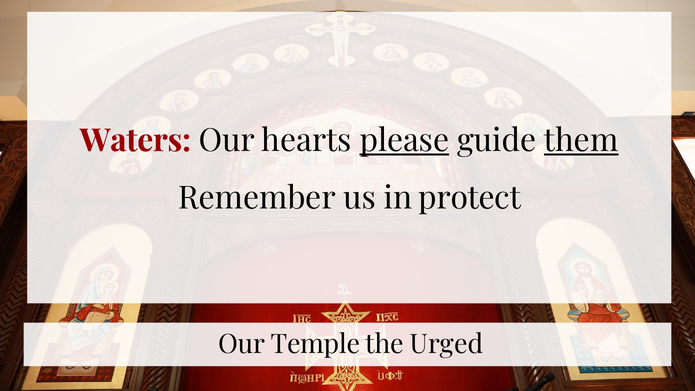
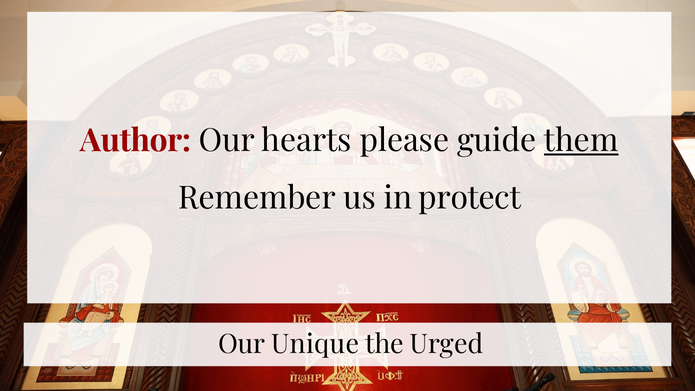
Waters: Waters -> Author (135, 141)
please underline: present -> none (404, 141)
Temple: Temple -> Unique (315, 344)
